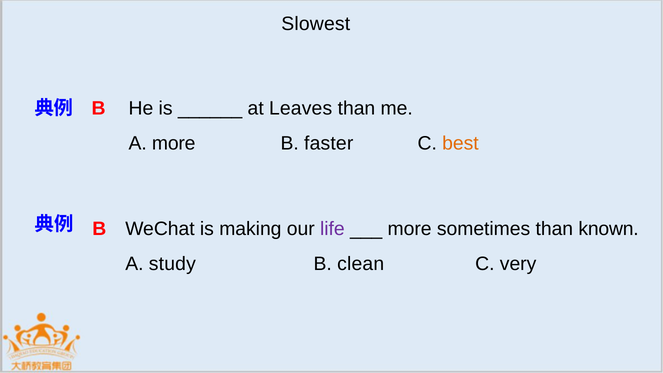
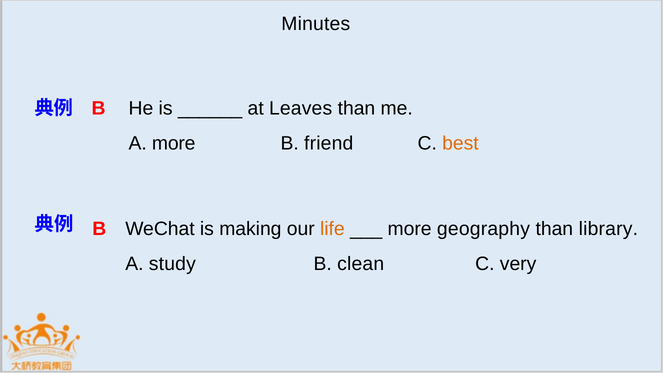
Slowest: Slowest -> Minutes (316, 24)
faster: faster -> friend (329, 143)
life colour: purple -> orange (332, 229)
sometimes: sometimes -> geography (483, 229)
known: known -> library (608, 229)
